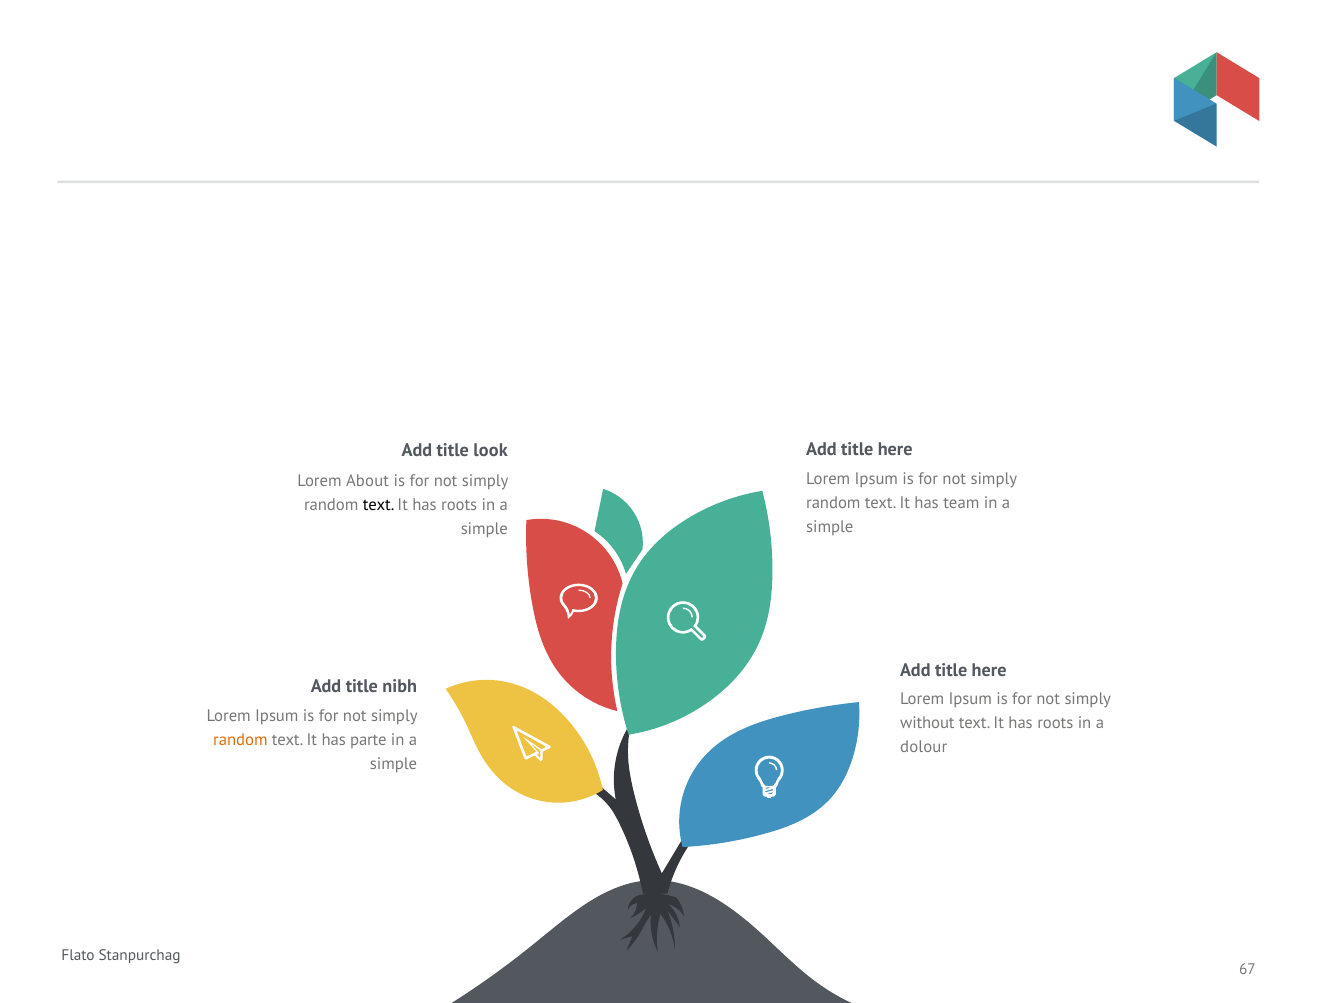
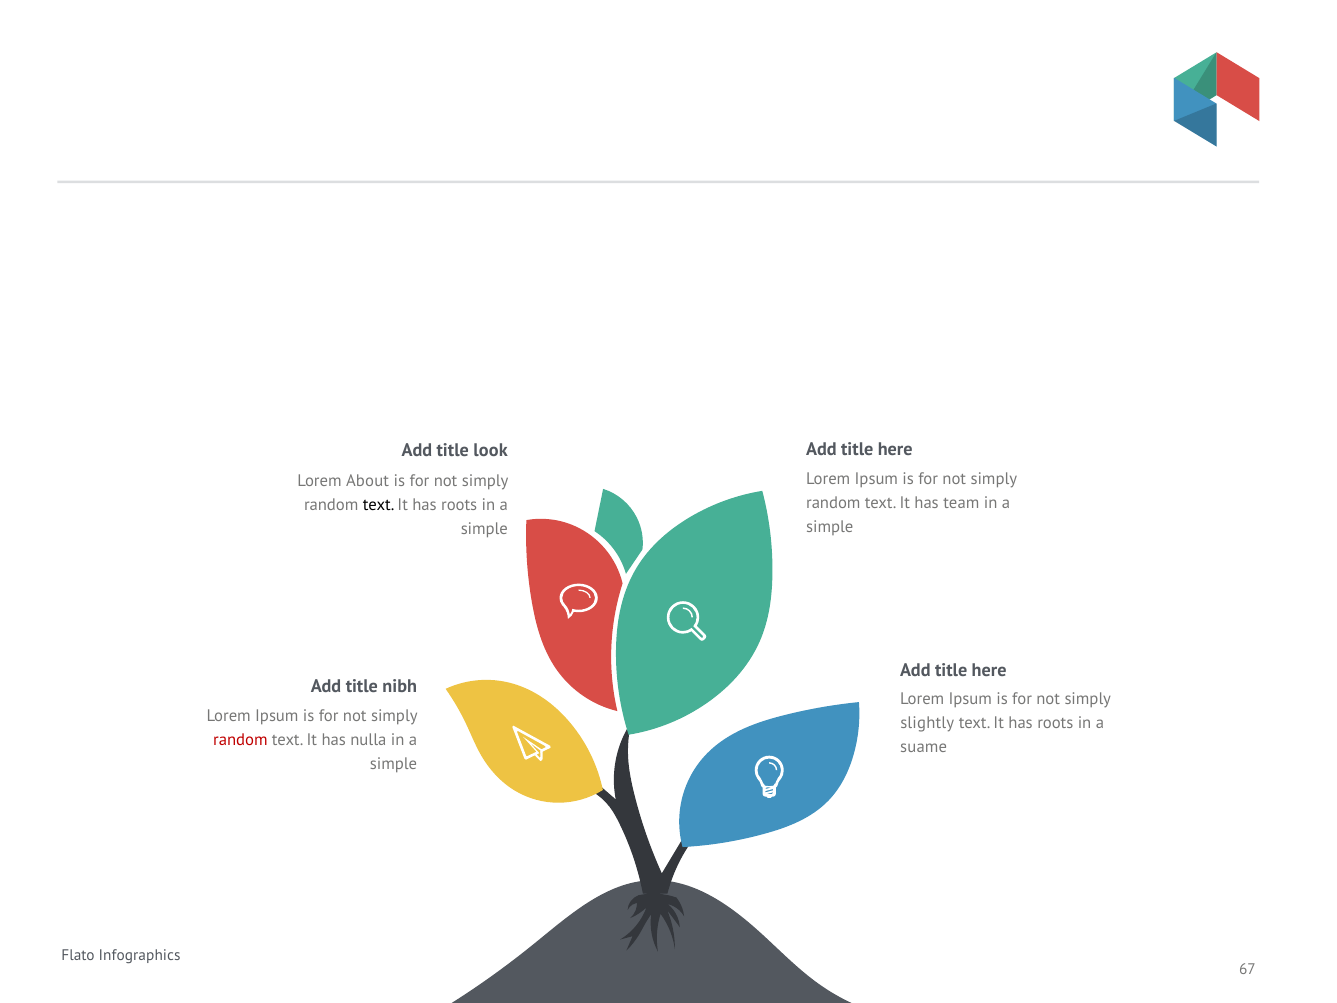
without: without -> slightly (927, 723)
random colour: orange -> red (240, 740)
parte: parte -> nulla (368, 740)
dolour: dolour -> suame (924, 747)
Stanpurchag: Stanpurchag -> Infographics (140, 955)
